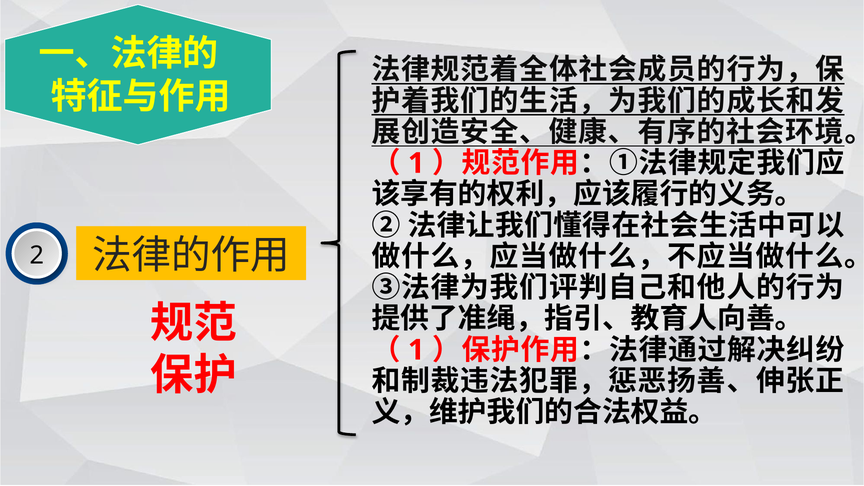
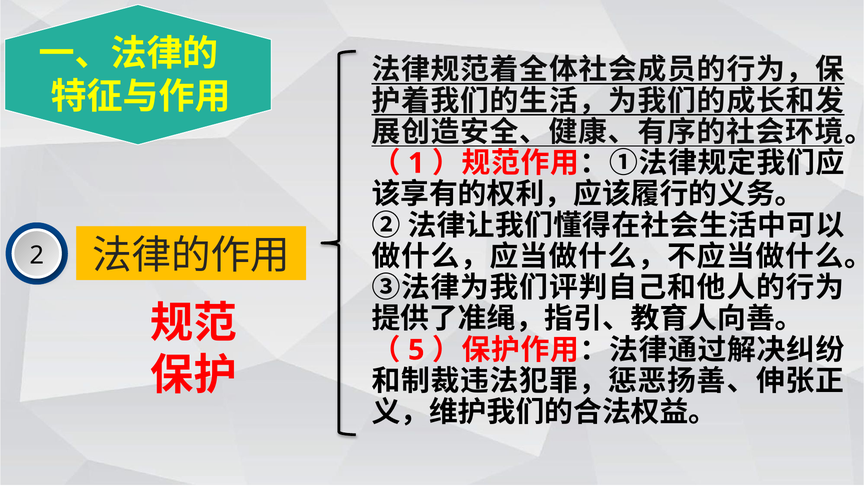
1: 1 -> 5 (416, 350)
